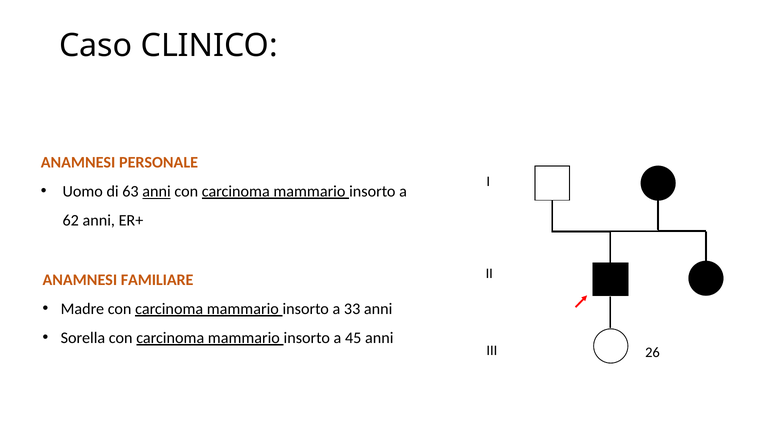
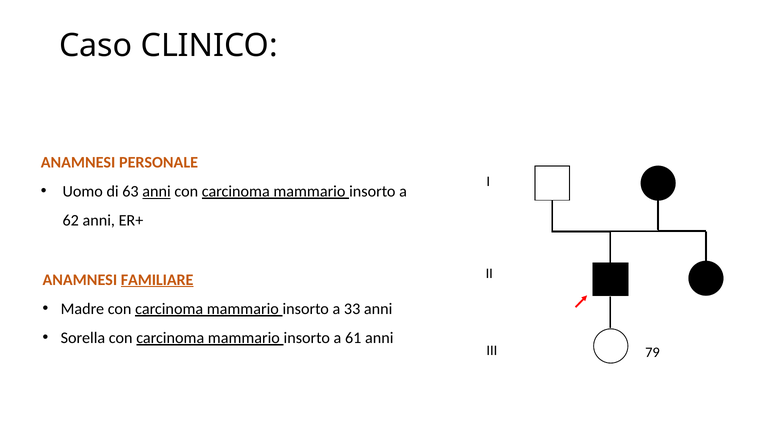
FAMILIARE underline: none -> present (157, 280)
45: 45 -> 61 (353, 338)
26: 26 -> 79 (652, 353)
